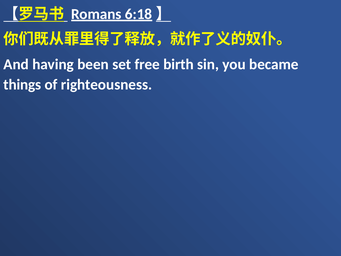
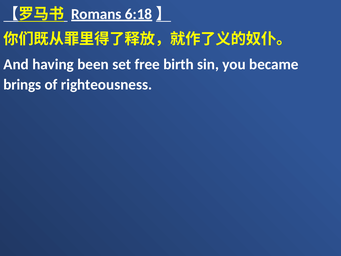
things: things -> brings (22, 85)
